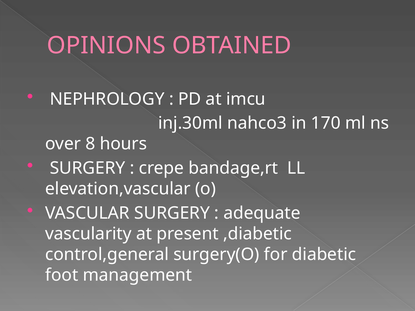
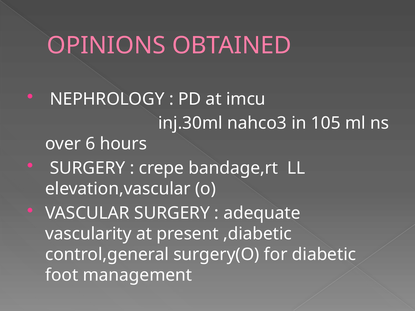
170: 170 -> 105 (326, 123)
8: 8 -> 6 (90, 144)
